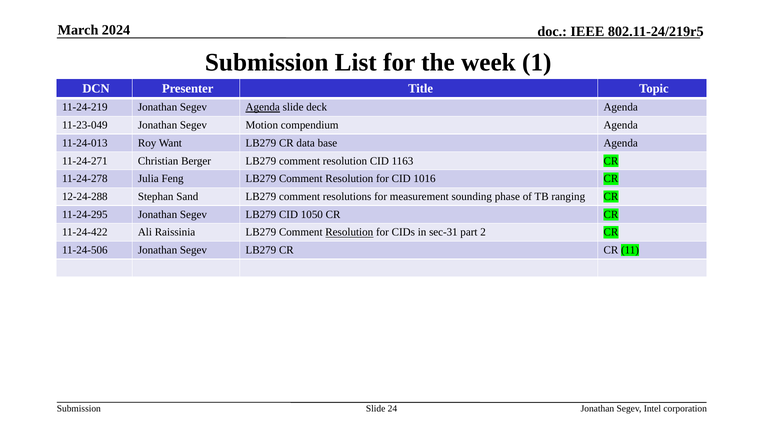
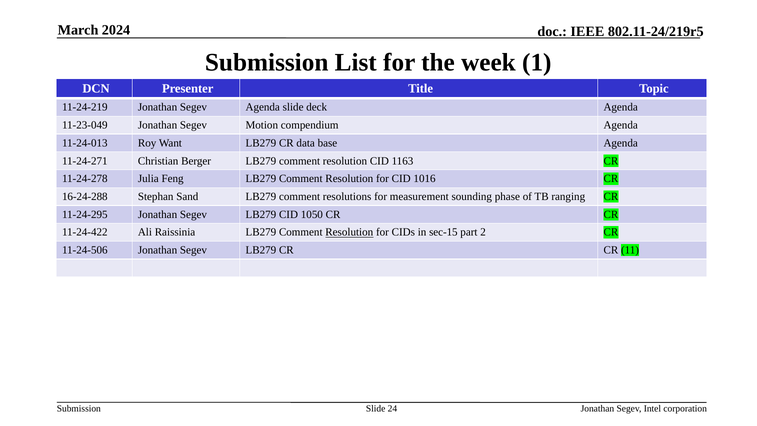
Agenda underline: present -> none (263, 107)
12-24-288: 12-24-288 -> 16-24-288 (85, 197)
sec-31: sec-31 -> sec-15 (443, 232)
